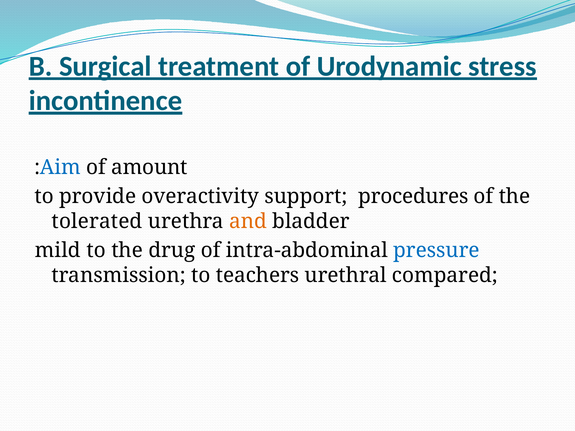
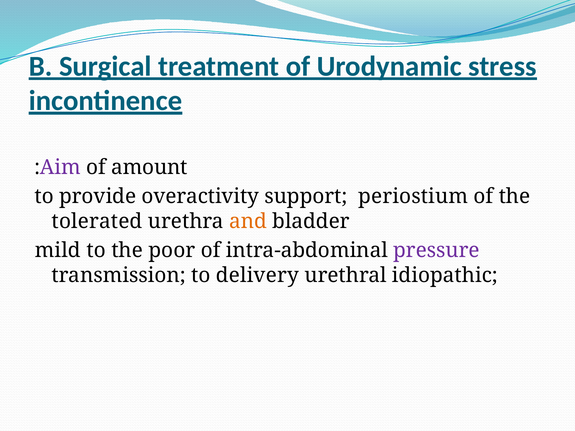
Aim colour: blue -> purple (60, 167)
procedures: procedures -> periostium (413, 197)
drug: drug -> poor (172, 250)
pressure colour: blue -> purple (436, 250)
teachers: teachers -> delivery (257, 275)
compared: compared -> idiopathic (445, 275)
